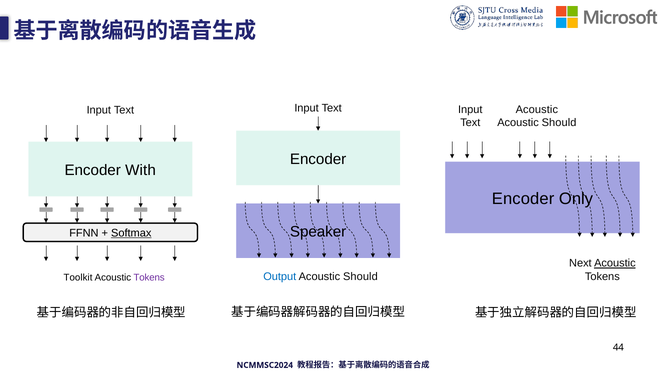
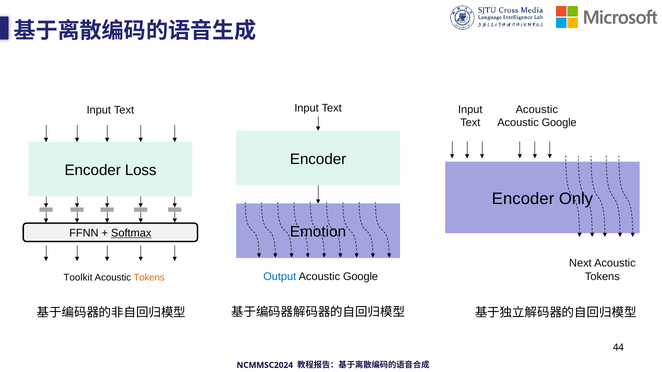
Should: Should -> Google (559, 123)
With: With -> Loss (141, 170)
Speaker: Speaker -> Emotion (318, 232)
Acoustic underline: present -> none (615, 264)
Should: Should -> Google (360, 277)
Tokens colour: purple -> orange (149, 278)
